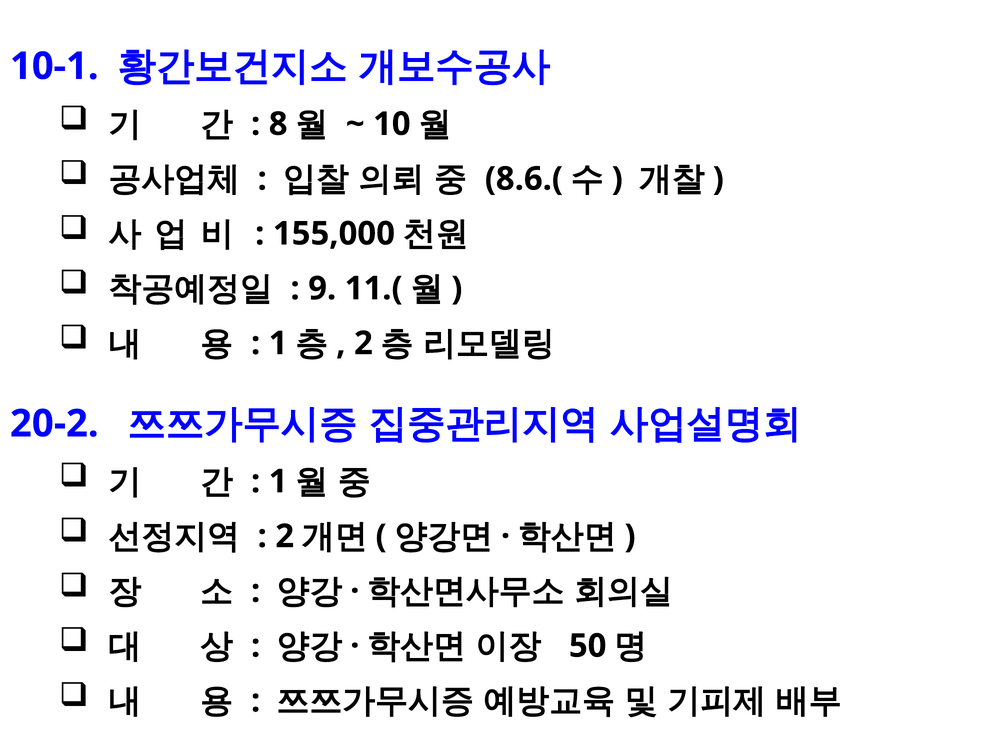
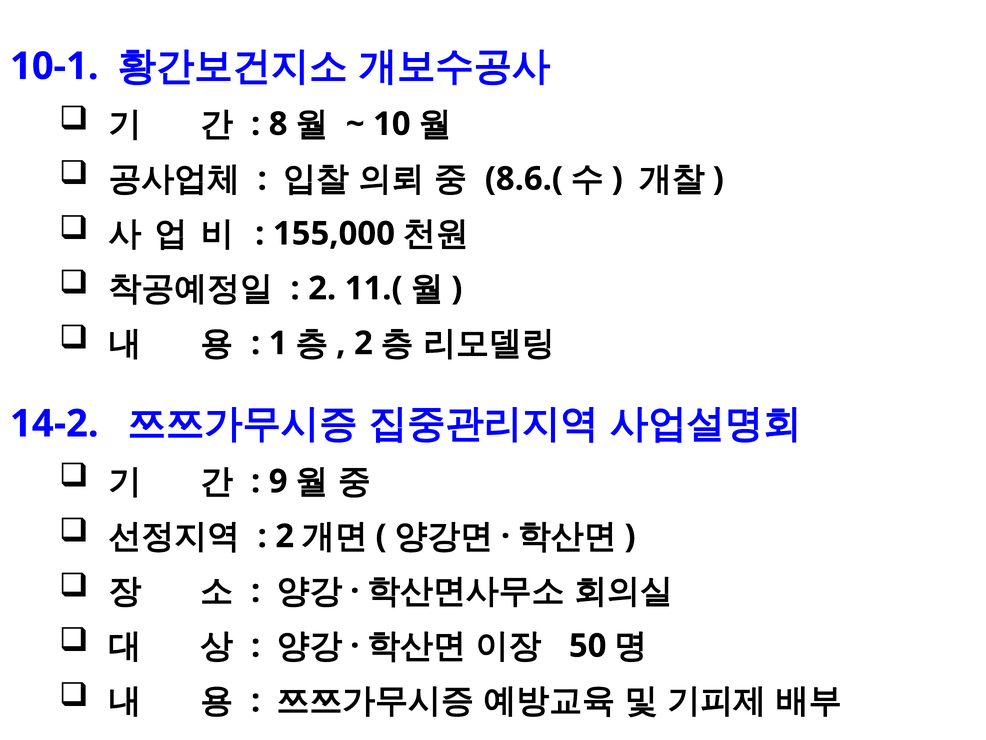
9: 9 -> 2 (322, 288)
20-2: 20-2 -> 14-2 (54, 423)
1: 1 -> 9 (278, 481)
